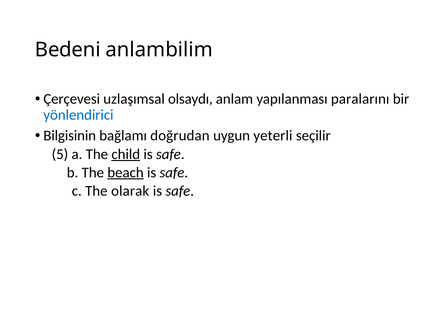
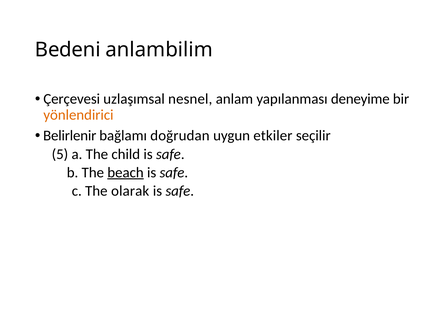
olsaydı: olsaydı -> nesnel (190, 99)
paralarını: paralarını -> deneyime (360, 99)
yönlendirici colour: blue -> orange (78, 115)
Bilgisinin: Bilgisinin -> Belirlenir (70, 136)
yeterli: yeterli -> etkiler (273, 136)
child underline: present -> none (126, 154)
